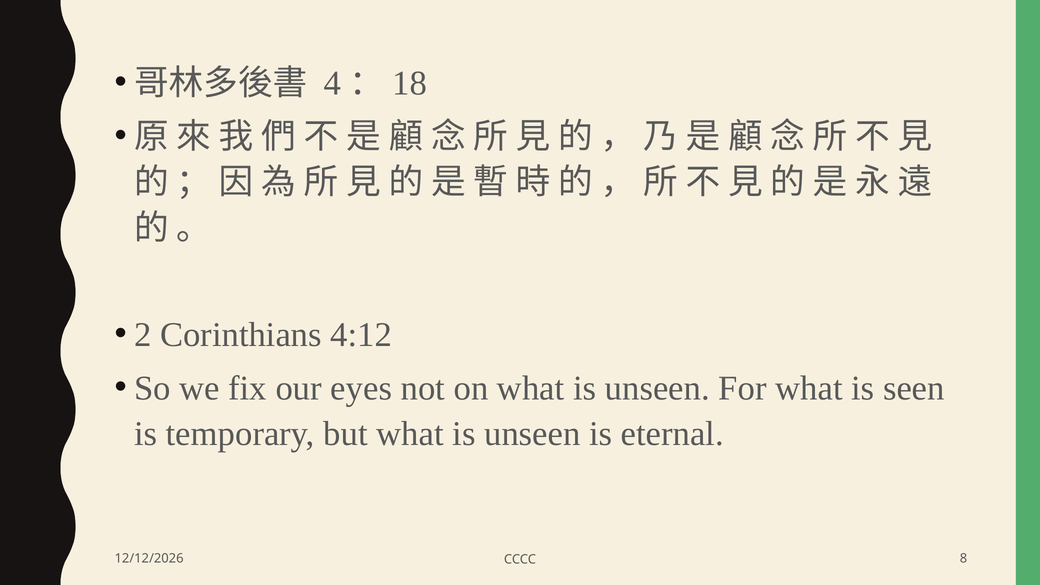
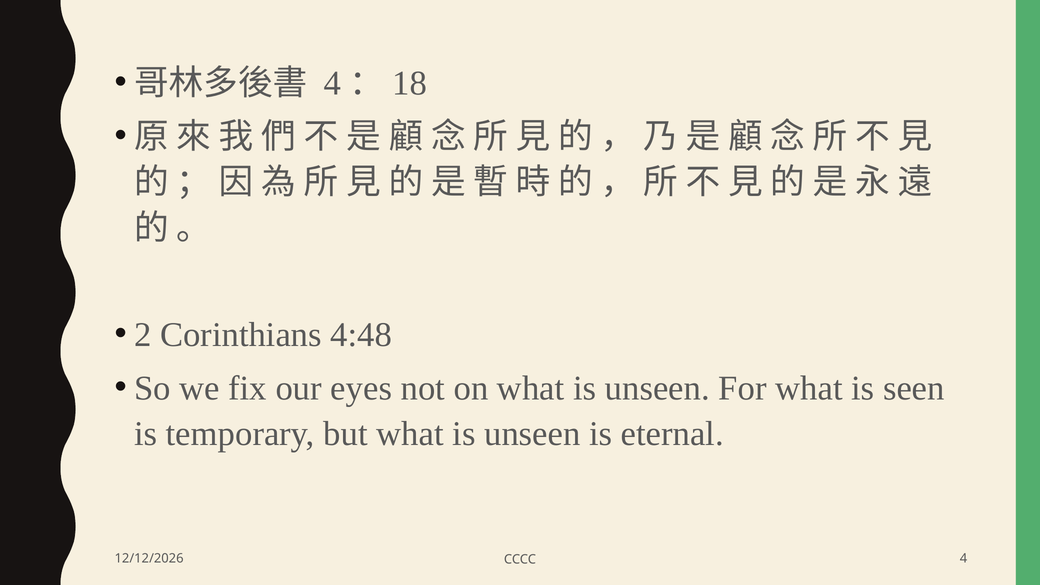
4:12: 4:12 -> 4:48 (361, 335)
CCCC 8: 8 -> 4 (964, 558)
